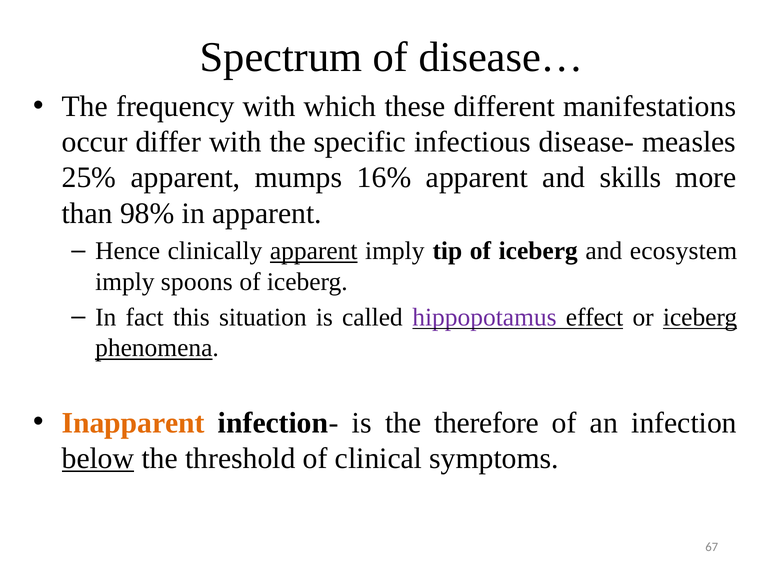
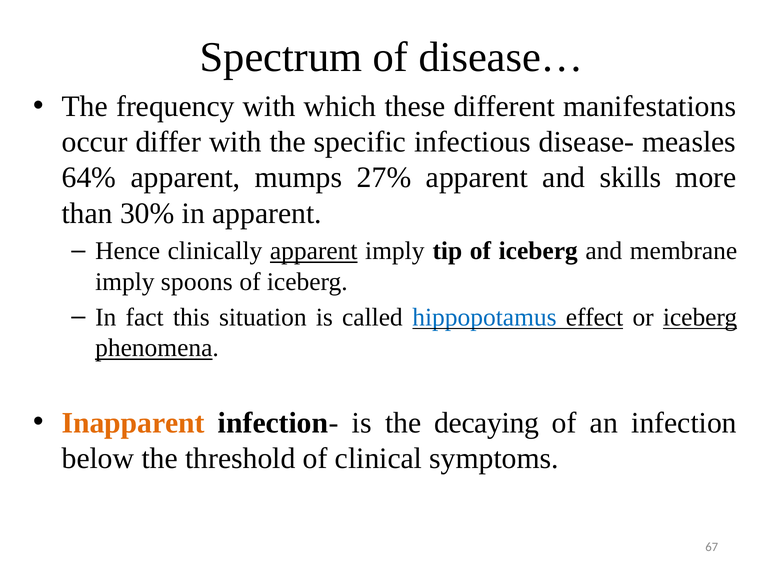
25%: 25% -> 64% (89, 178)
16%: 16% -> 27% (384, 178)
98%: 98% -> 30% (147, 213)
ecosystem: ecosystem -> membrane (684, 251)
hippopotamus colour: purple -> blue (484, 317)
therefore: therefore -> decaying (487, 423)
below underline: present -> none (98, 458)
